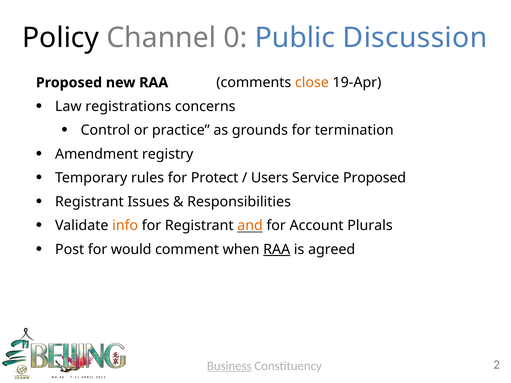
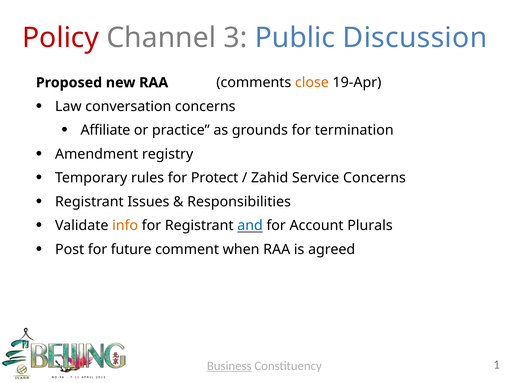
Policy colour: black -> red (61, 38)
0: 0 -> 3 (235, 38)
registrations: registrations -> conversation (128, 107)
Control: Control -> Affiliate (105, 130)
Users: Users -> Zahid (270, 178)
Service Proposed: Proposed -> Concerns (374, 178)
and colour: orange -> blue (250, 226)
would: would -> future (131, 250)
RAA underline: present -> none (277, 250)
2: 2 -> 1 (497, 365)
